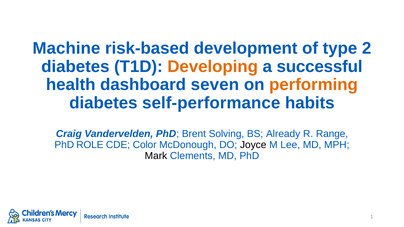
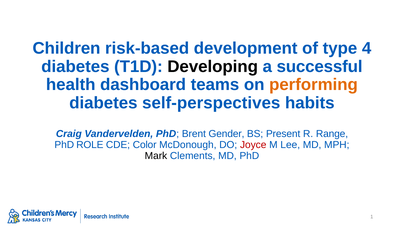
Machine: Machine -> Children (66, 48)
2: 2 -> 4 (367, 48)
Developing colour: orange -> black (213, 67)
seven: seven -> teams (215, 85)
self-performance: self-performance -> self-perspectives (211, 103)
Solving: Solving -> Gender (226, 134)
Already: Already -> Present (283, 134)
Joyce colour: black -> red (253, 145)
